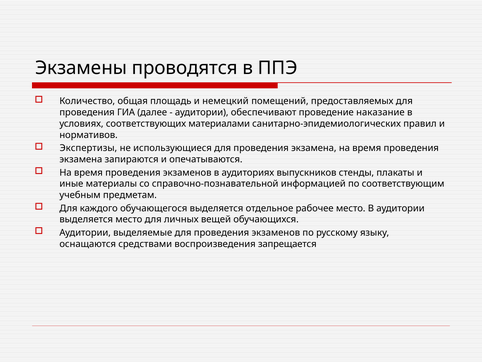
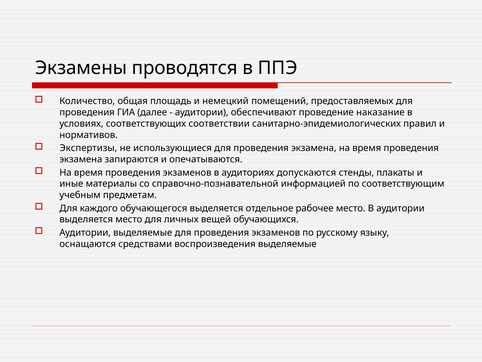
материалами: материалами -> соответствии (219, 124)
выпускников: выпускников -> допускаются (306, 172)
воспроизведения запрещается: запрещается -> выделяемые (287, 244)
